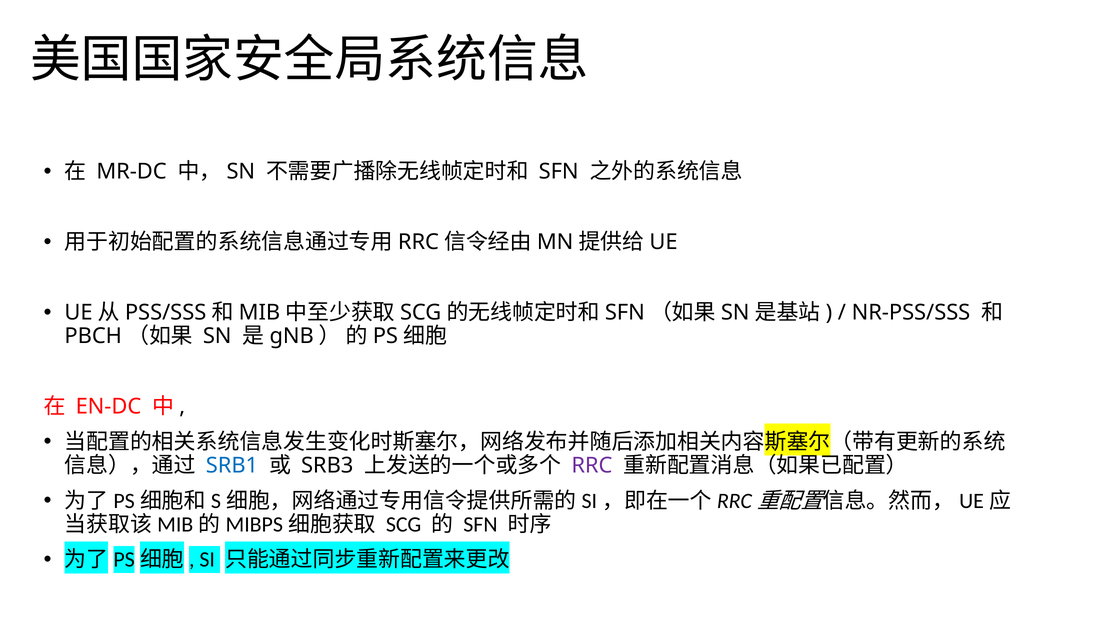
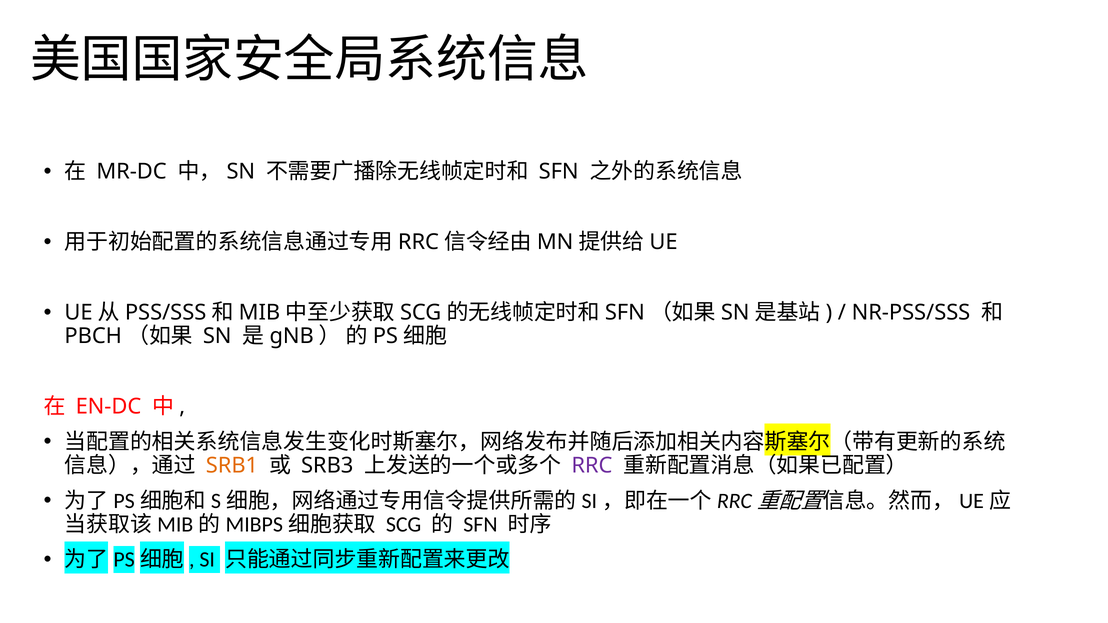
SRB1 colour: blue -> orange (232, 466)
